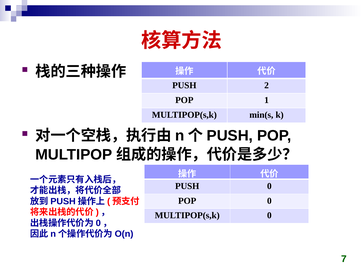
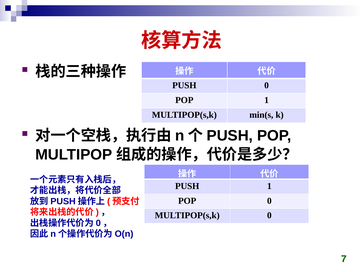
PUSH 2: 2 -> 0 (267, 85)
PUSH 0: 0 -> 1 (269, 186)
